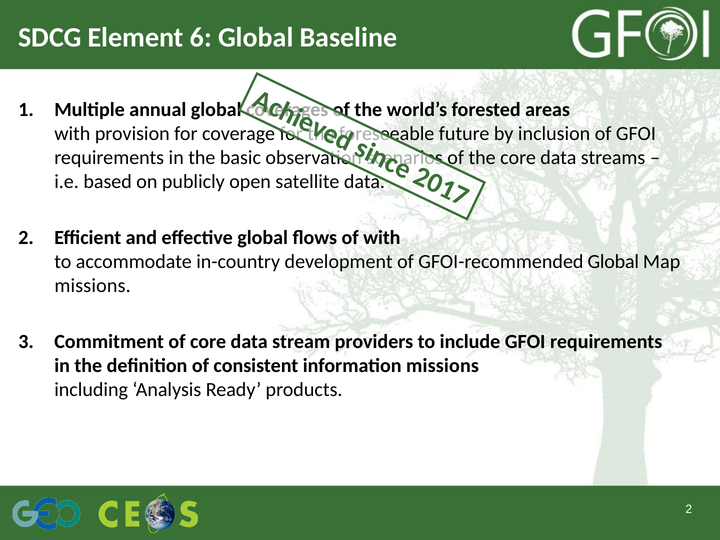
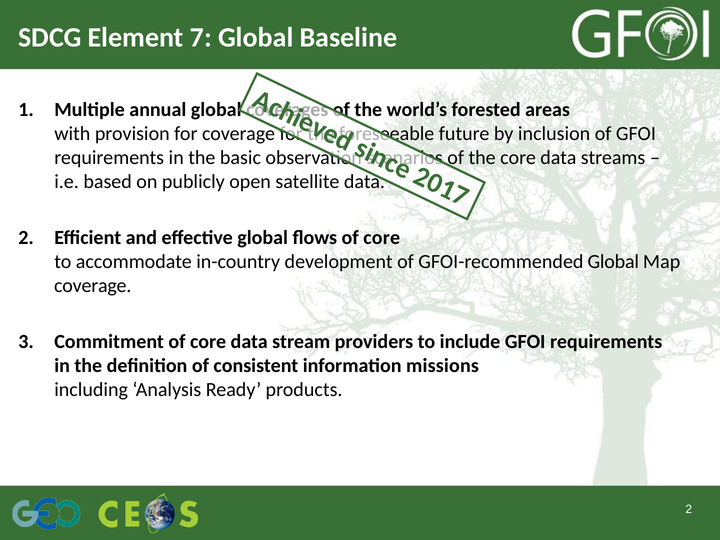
Element 6: 6 -> 7 (201, 38)
flows of with: with -> core (382, 238)
missions: missions -> coverage (93, 286)
